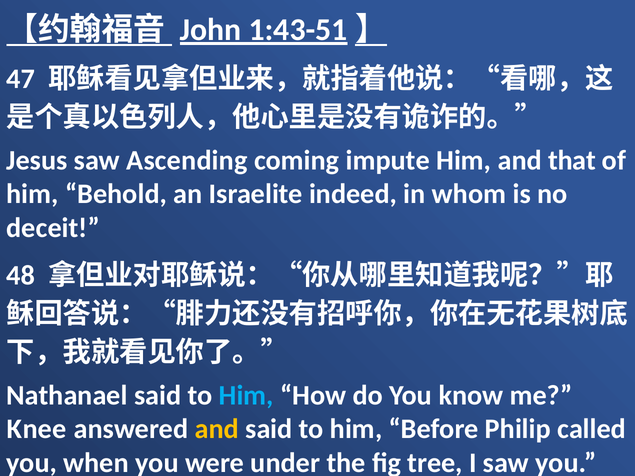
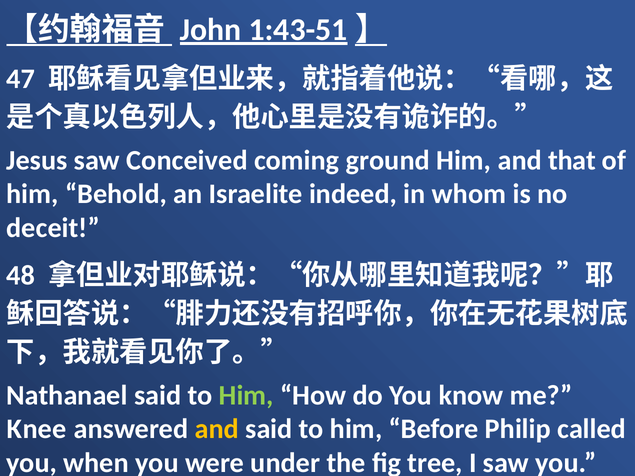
Ascending: Ascending -> Conceived (187, 160)
impute: impute -> ground (388, 160)
Him colour: light blue -> light green (246, 395)
